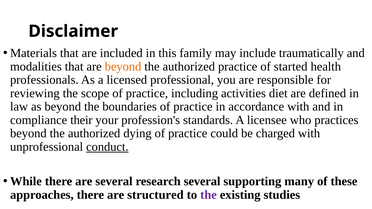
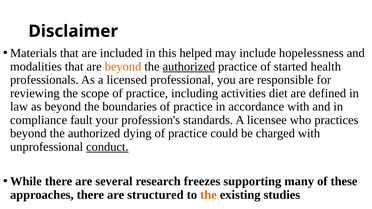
family: family -> helped (196, 53)
traumatically: traumatically -> hopelessness (311, 53)
authorized underline: none -> present (189, 67)
their: their -> fault (81, 120)
research several: several -> freezes (202, 182)
the colour: purple -> orange (209, 195)
